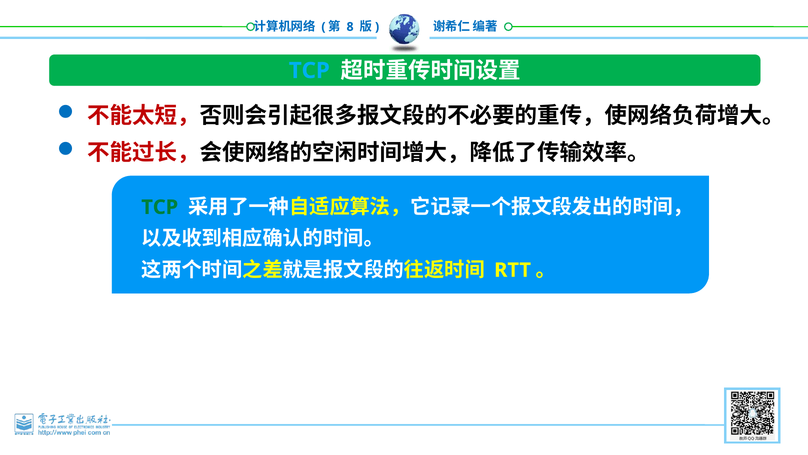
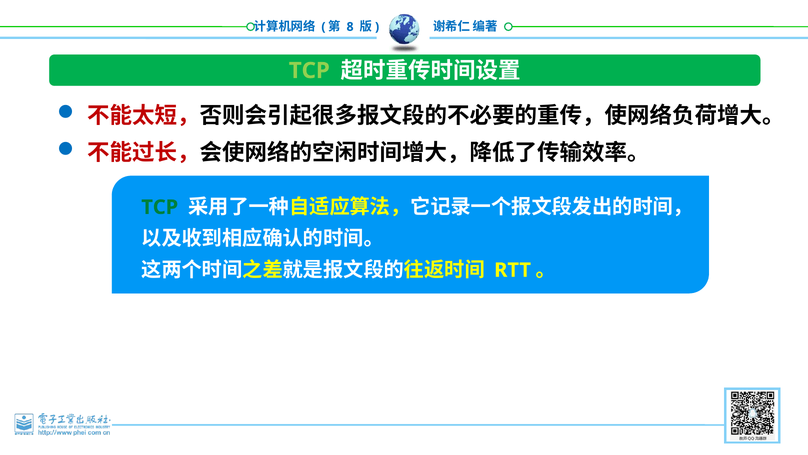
TCP colour: light blue -> light green (309, 71)
